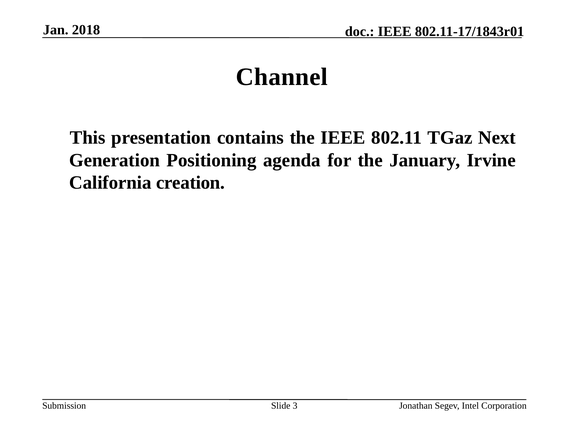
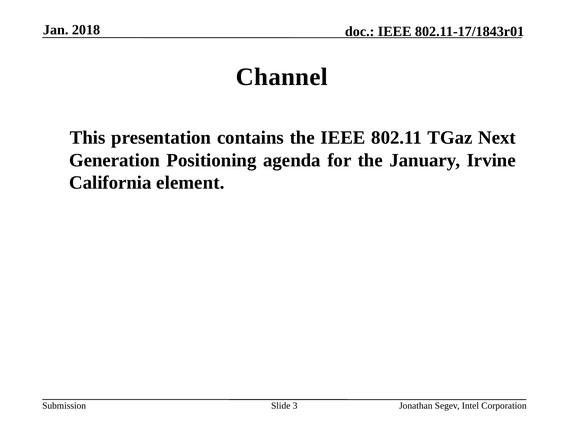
creation: creation -> element (190, 183)
